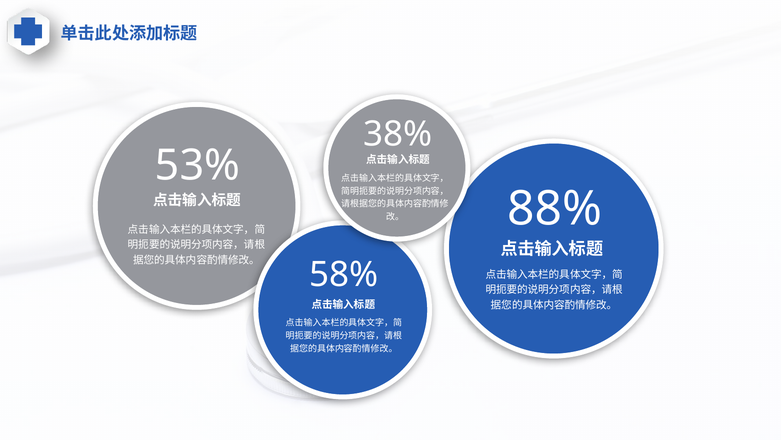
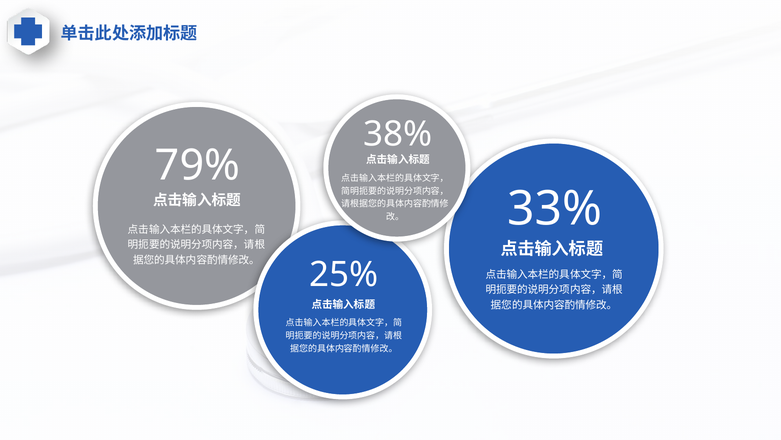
53%: 53% -> 79% (198, 165)
88%: 88% -> 33% (555, 209)
58%: 58% -> 25% (344, 274)
